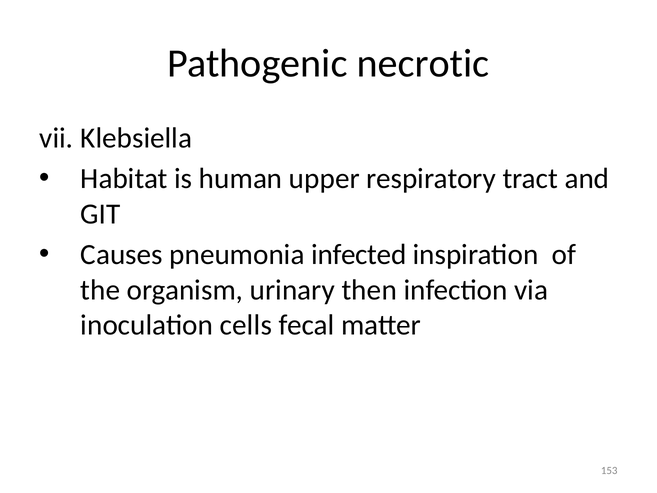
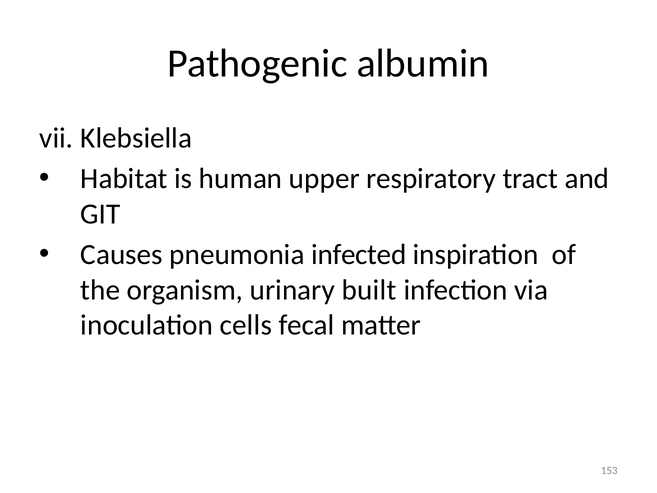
necrotic: necrotic -> albumin (423, 64)
then: then -> built (369, 290)
